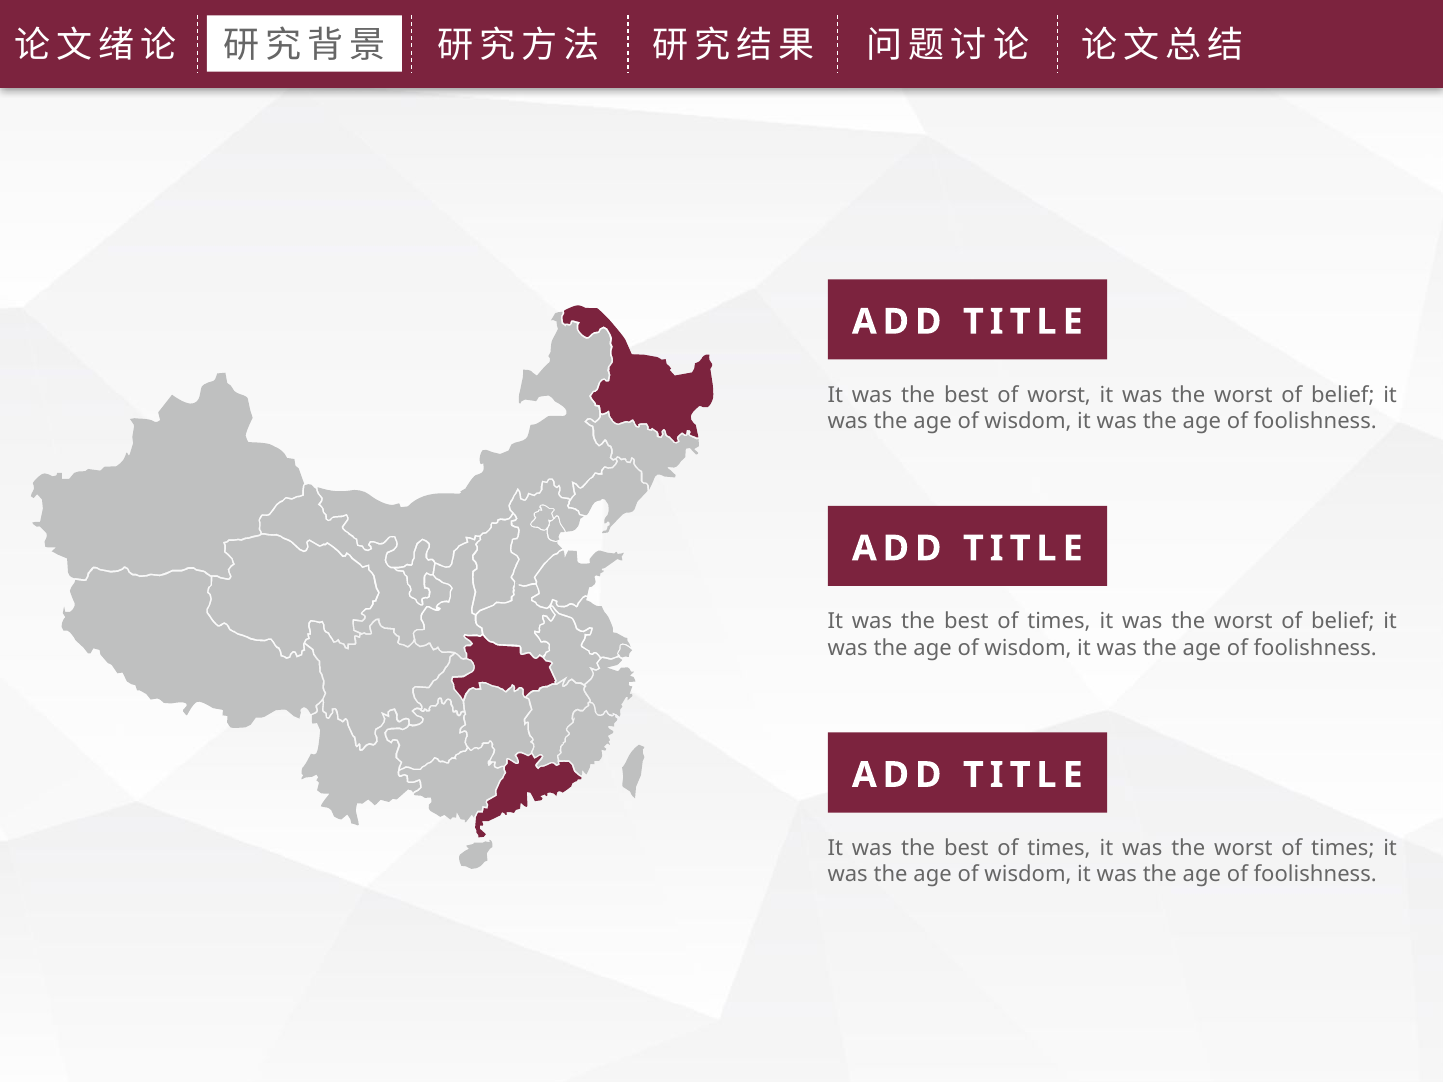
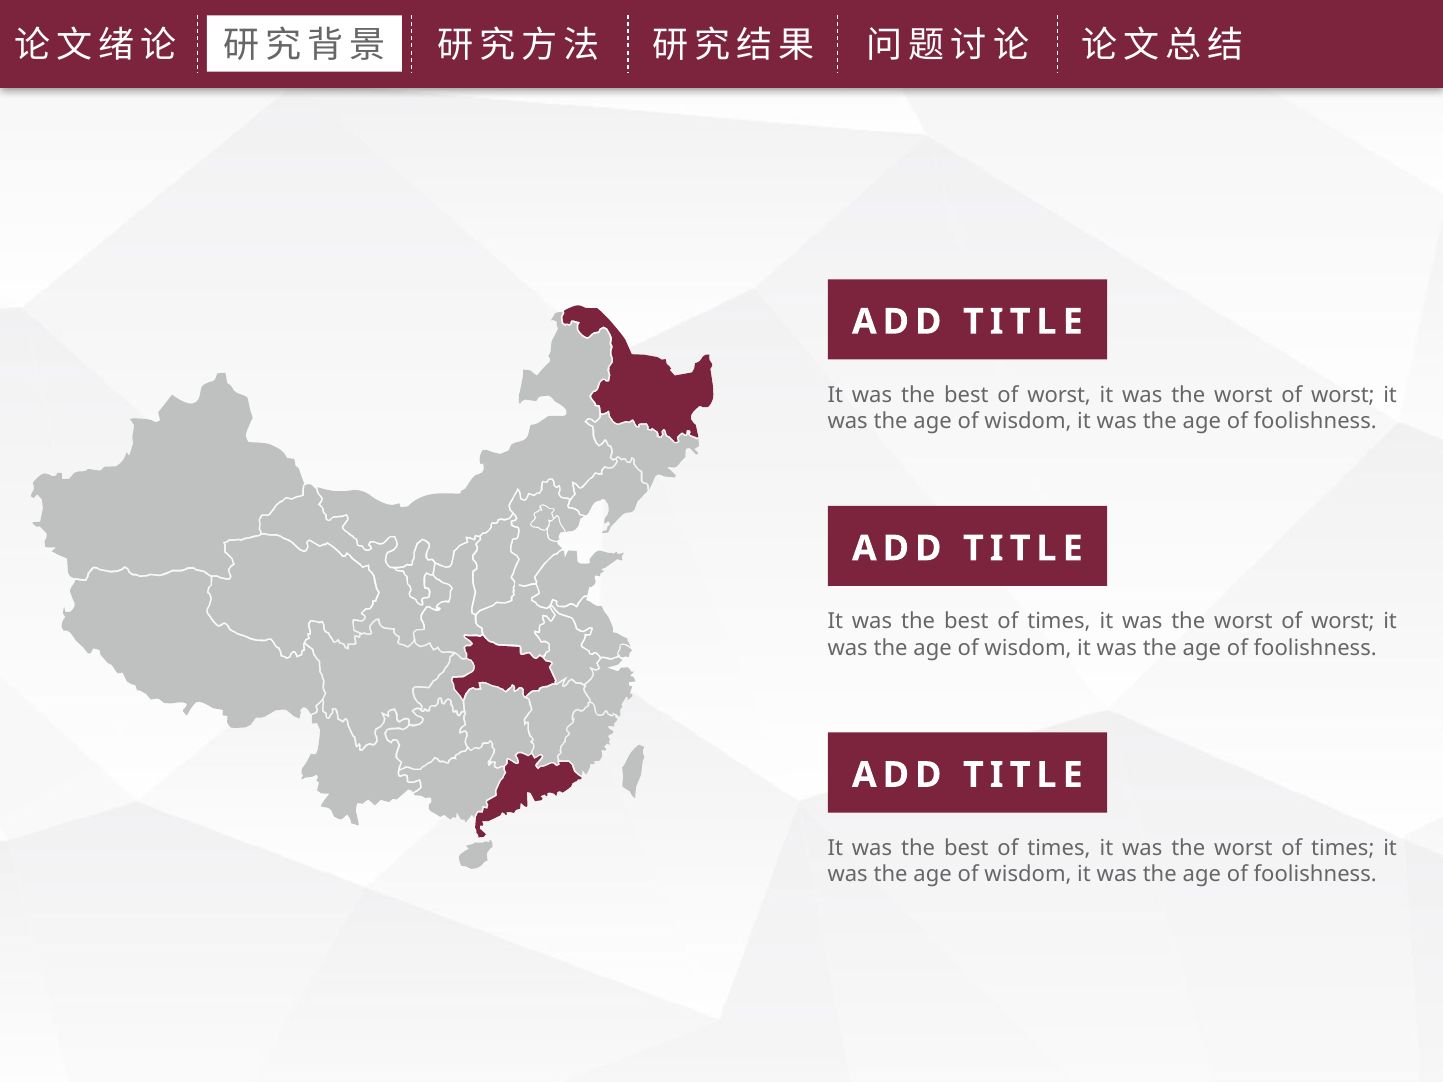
belief: belief -> worst (1343, 395)
belief: belief -> worst (1343, 622)
